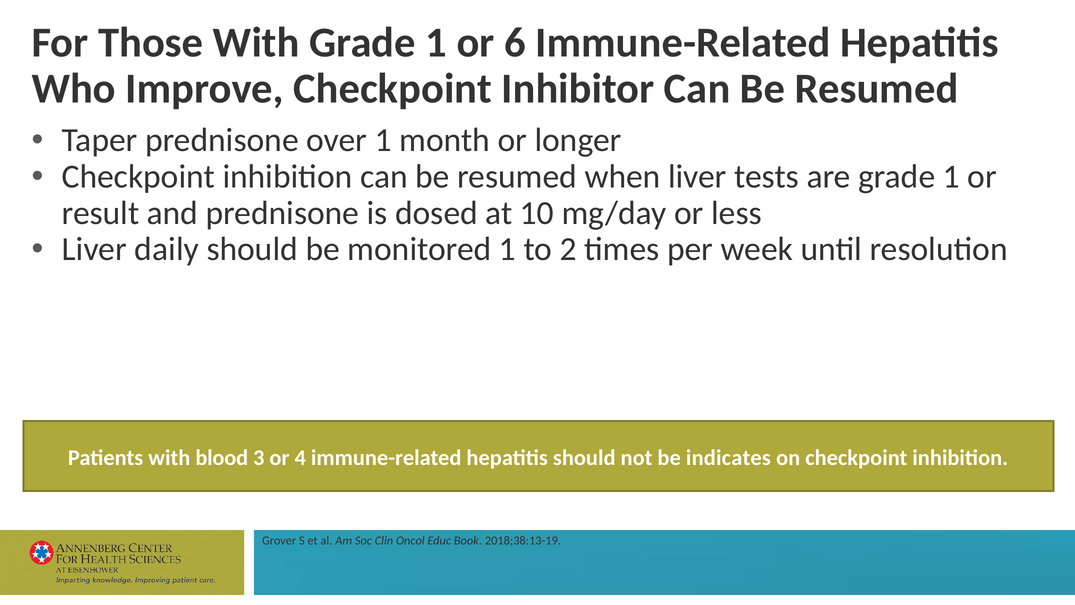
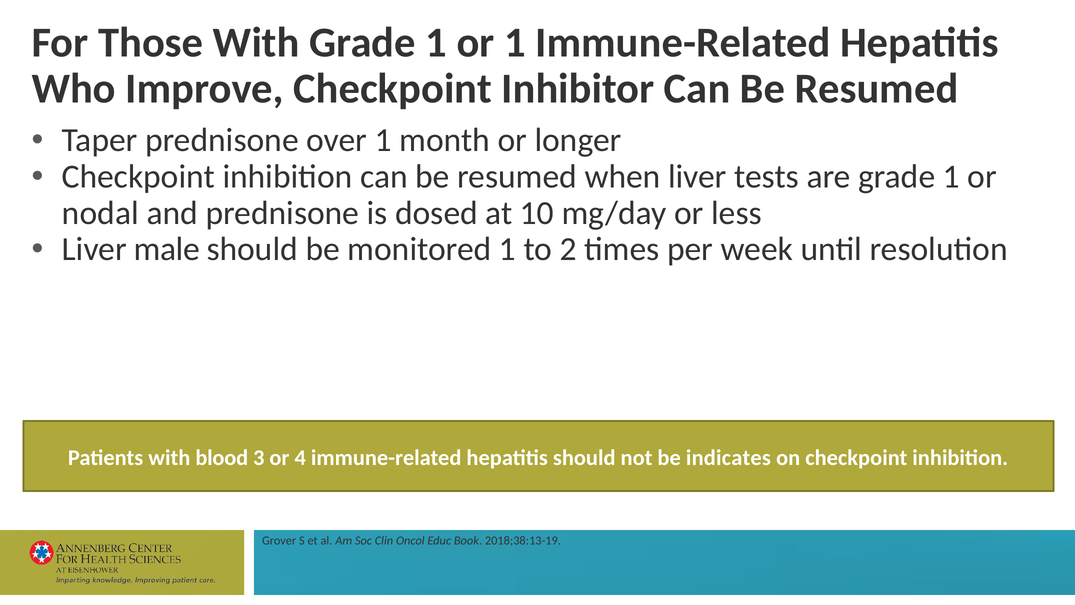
or 6: 6 -> 1 (515, 43)
result: result -> nodal (100, 213)
daily: daily -> male (167, 249)
